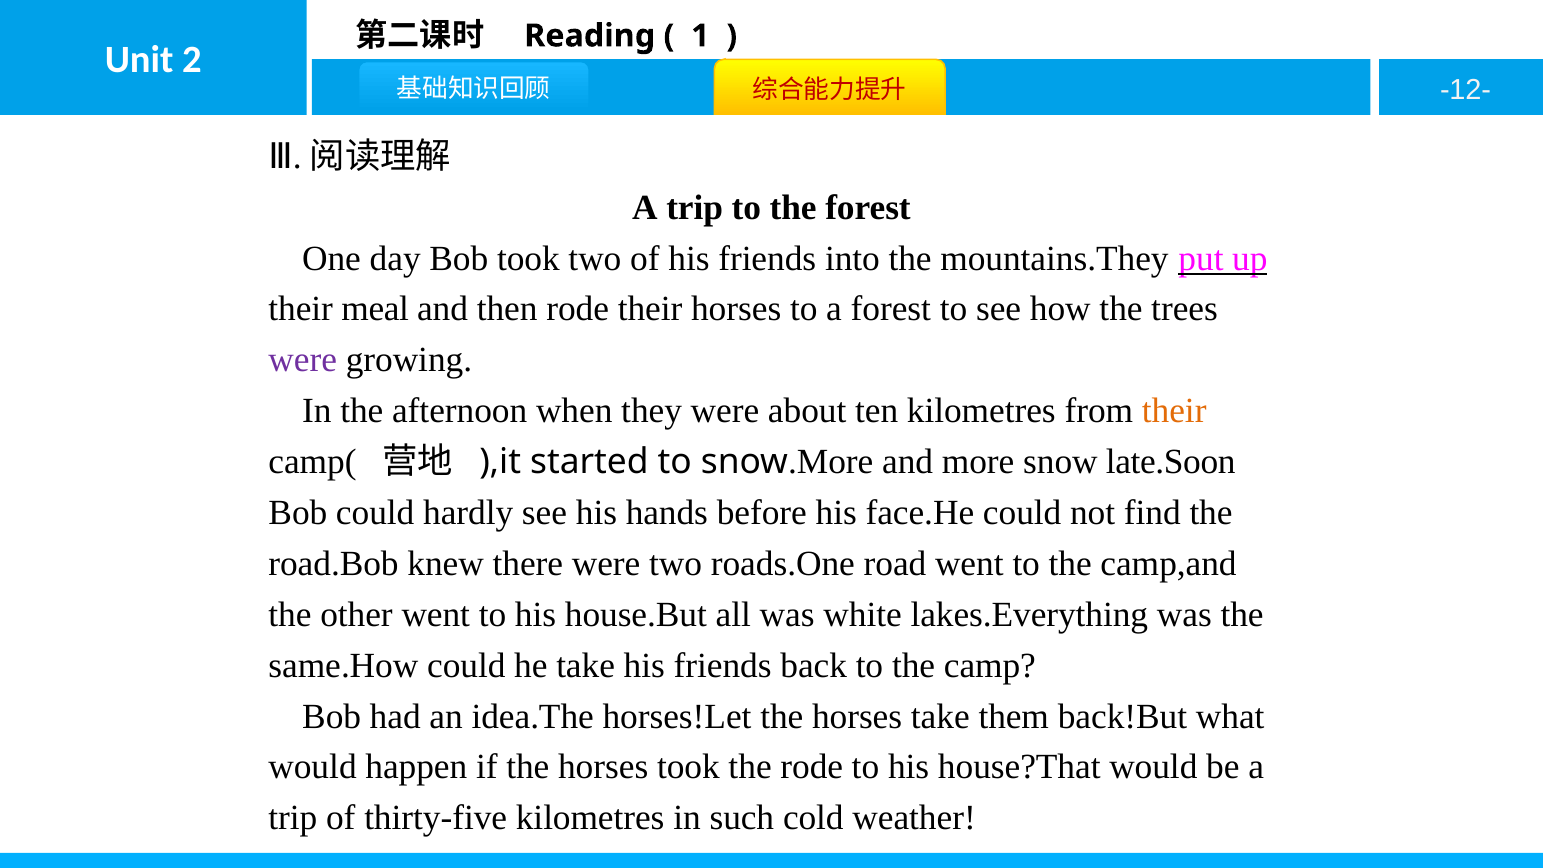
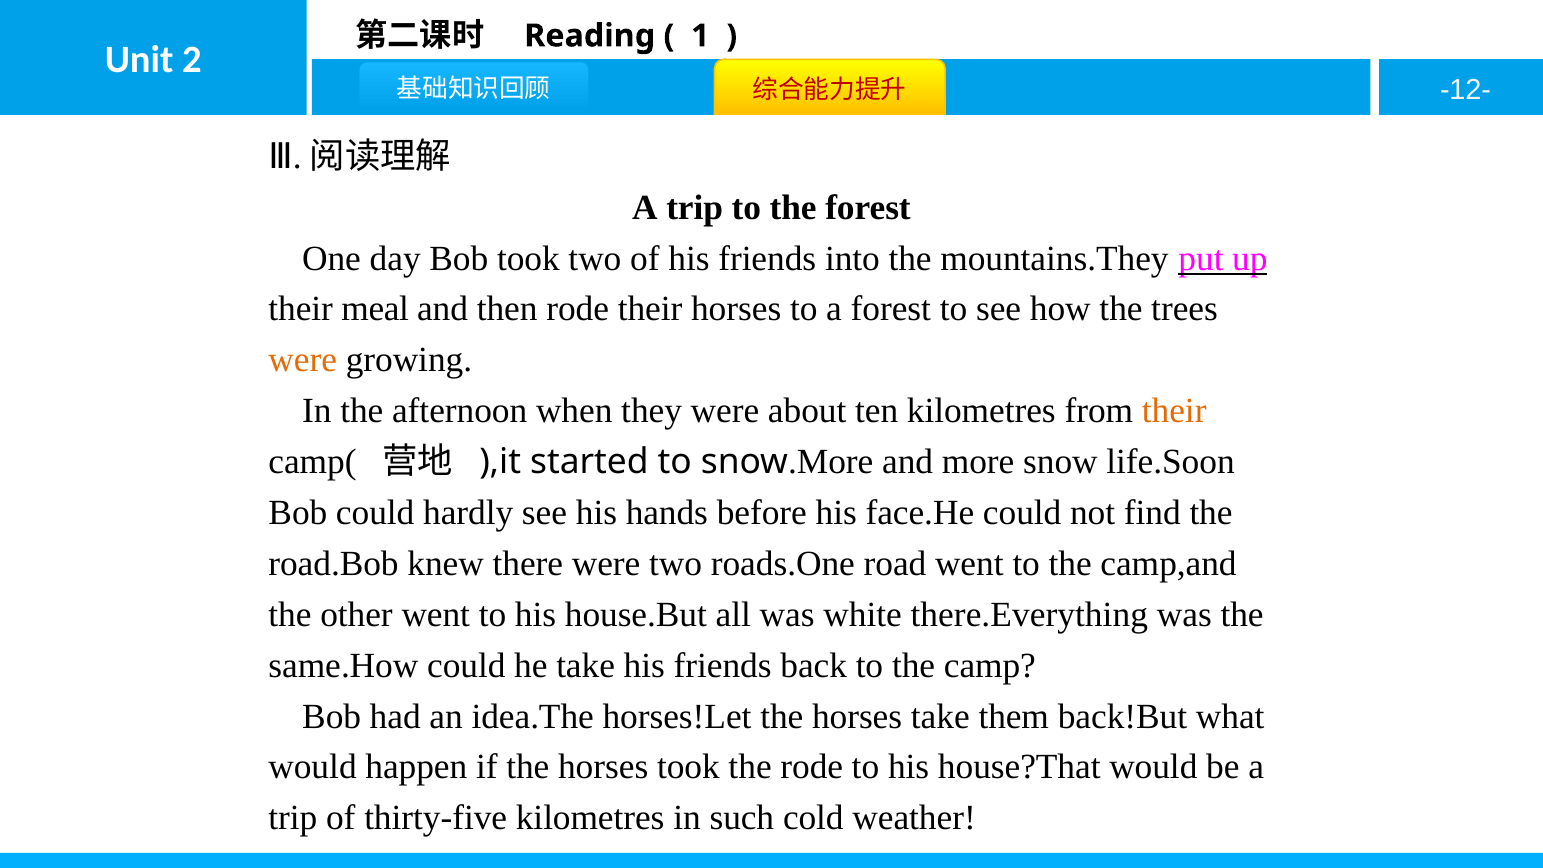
were colour: purple -> orange (303, 360)
late.Soon: late.Soon -> life.Soon (1171, 462)
lakes.Everything: lakes.Everything -> there.Everything (1029, 615)
